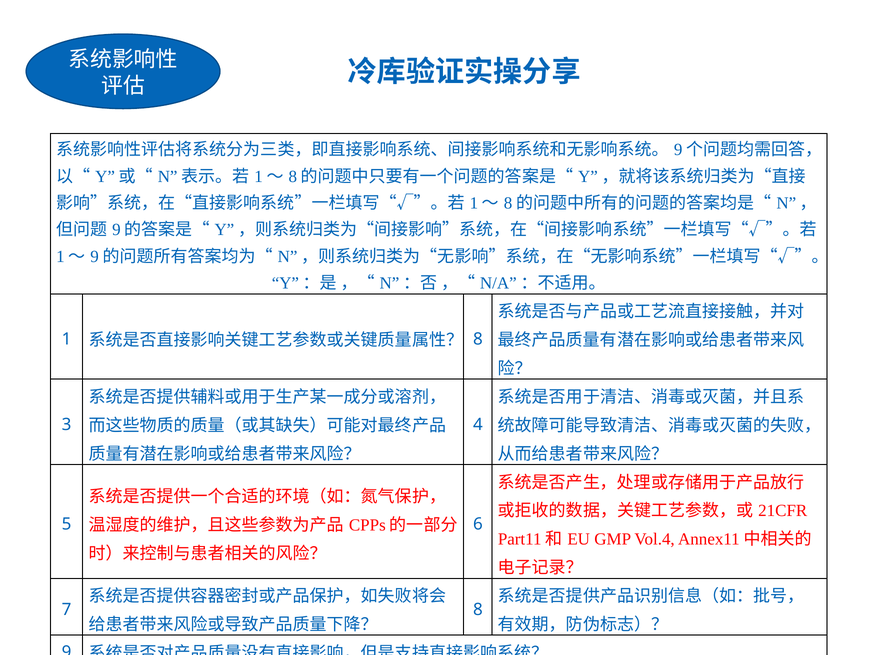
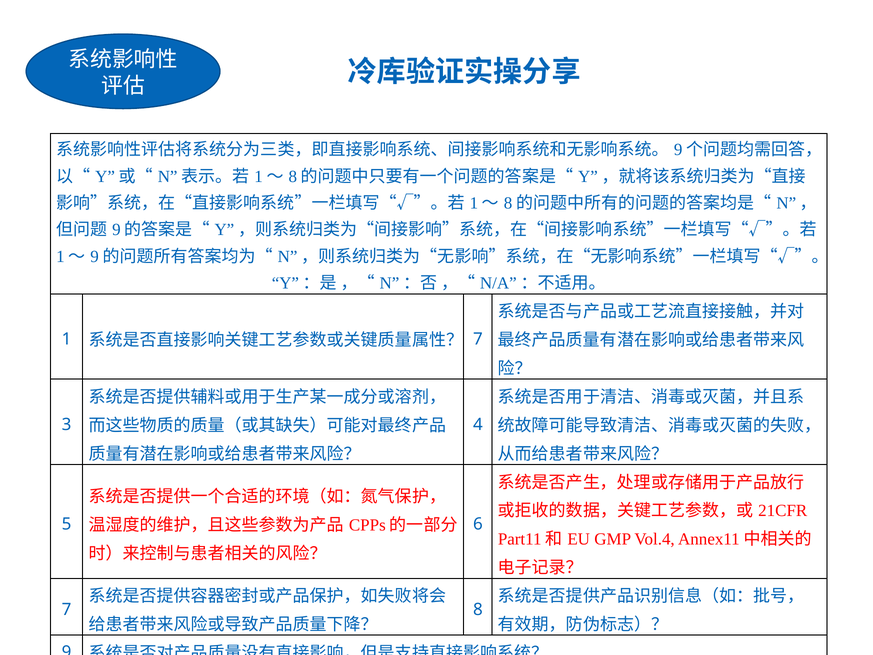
8: 8 -> 7 (478, 339)
